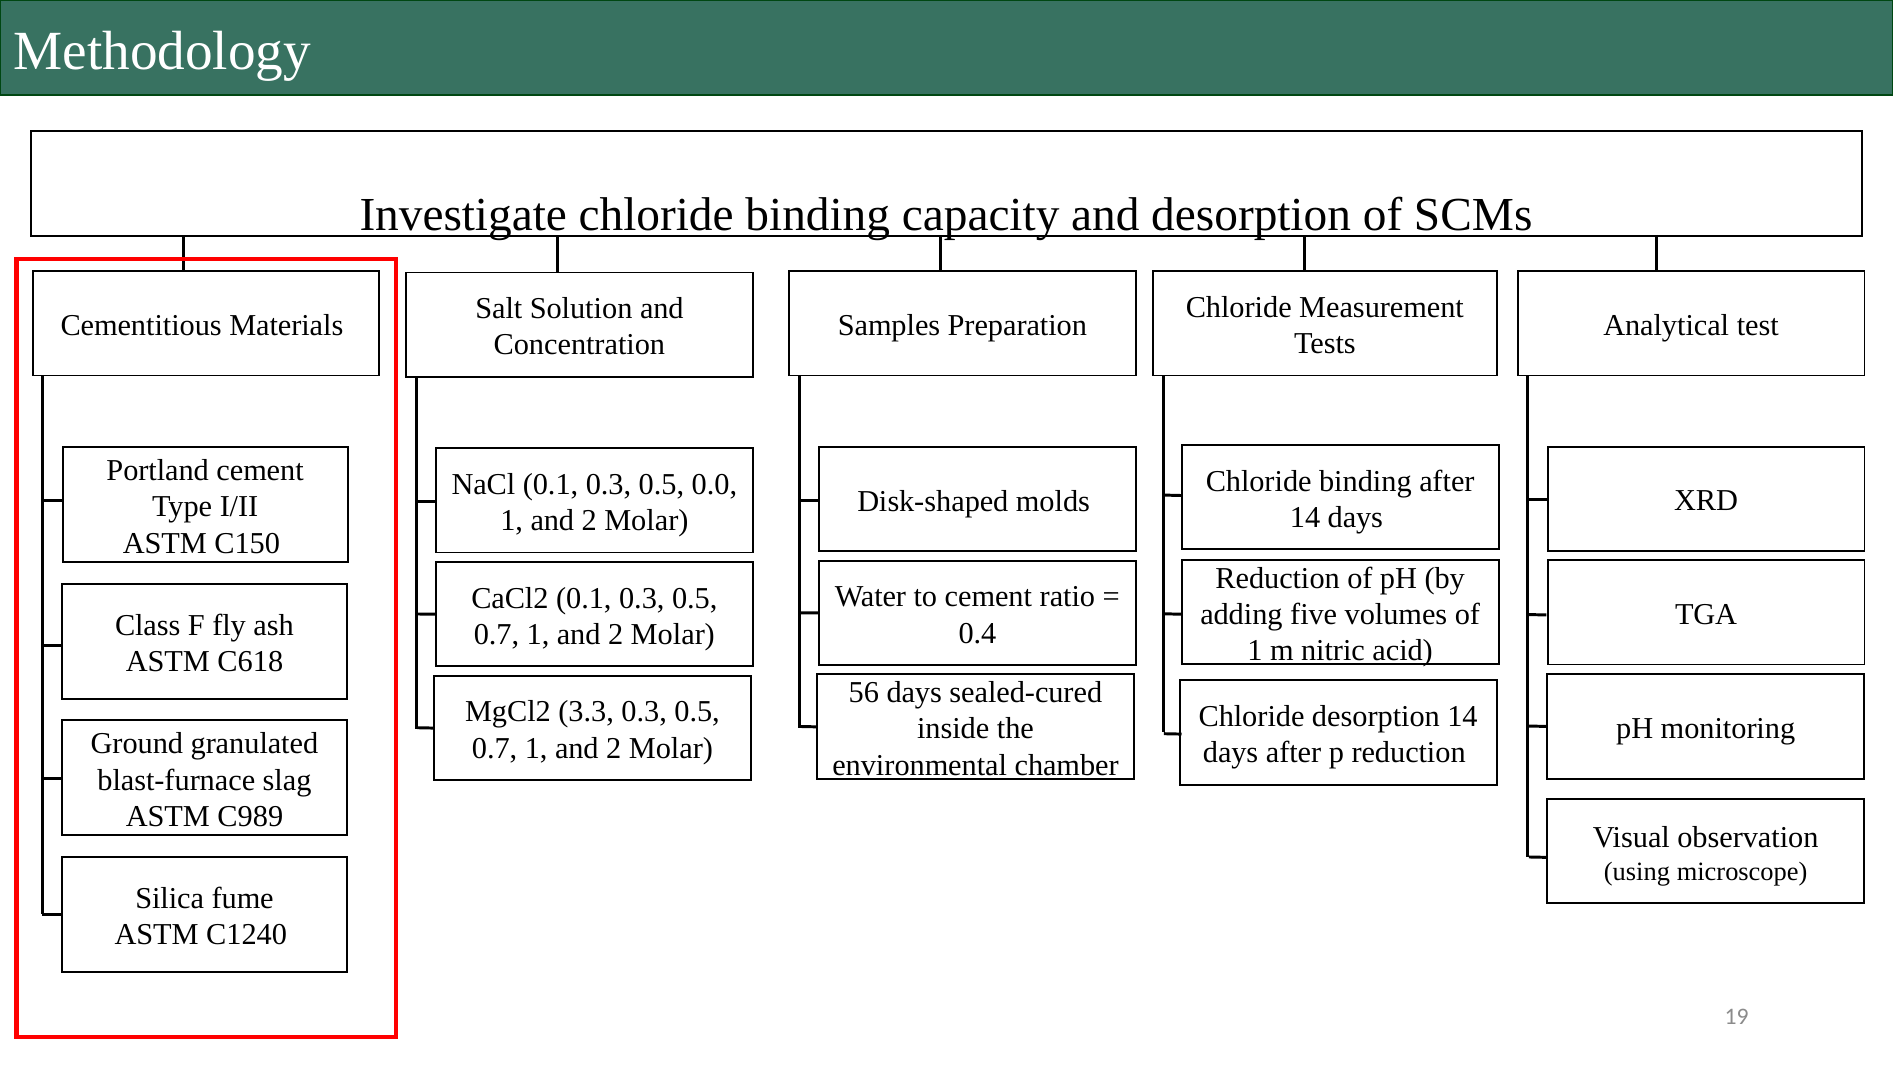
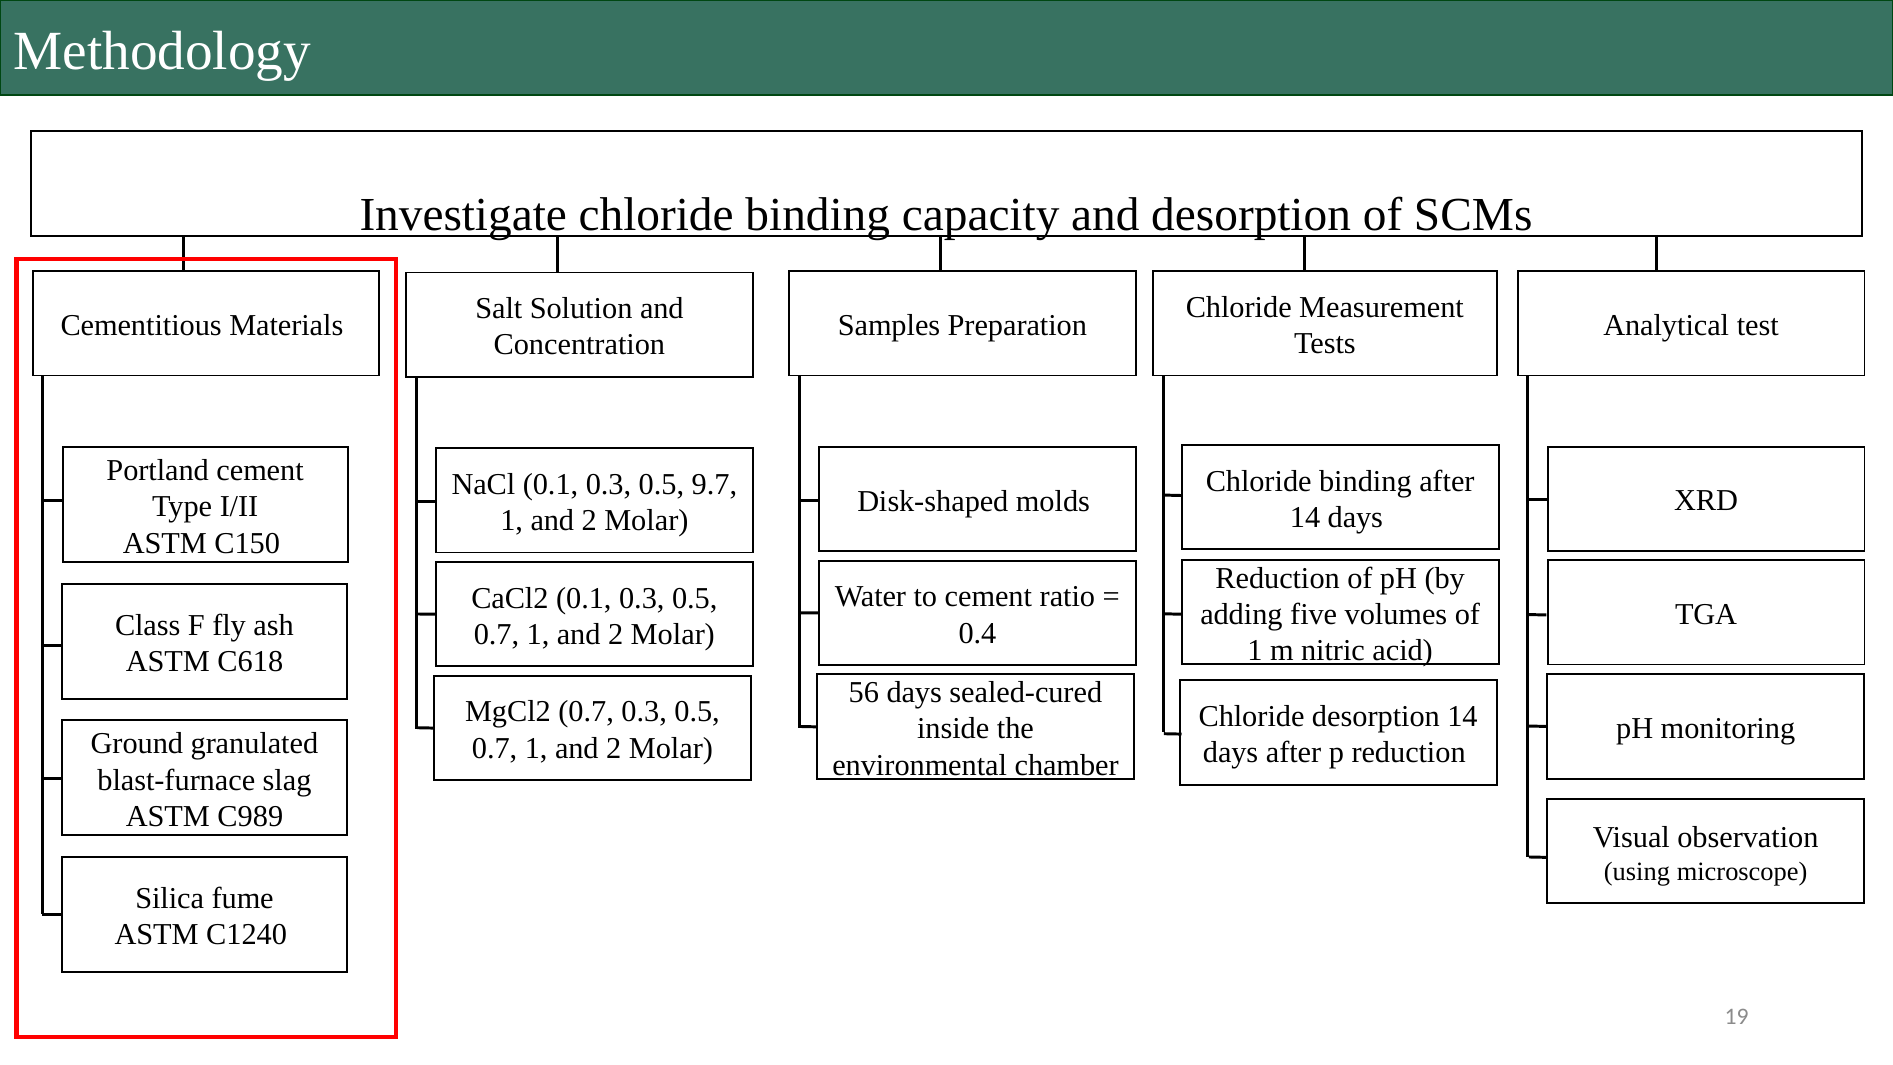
0.0: 0.0 -> 9.7 (714, 484)
MgCl2 3.3: 3.3 -> 0.7 (586, 712)
